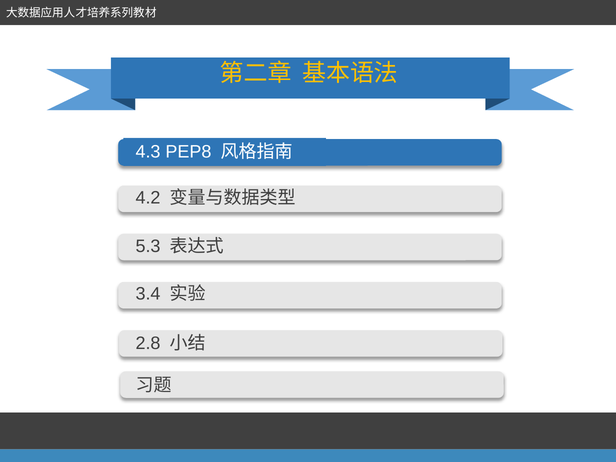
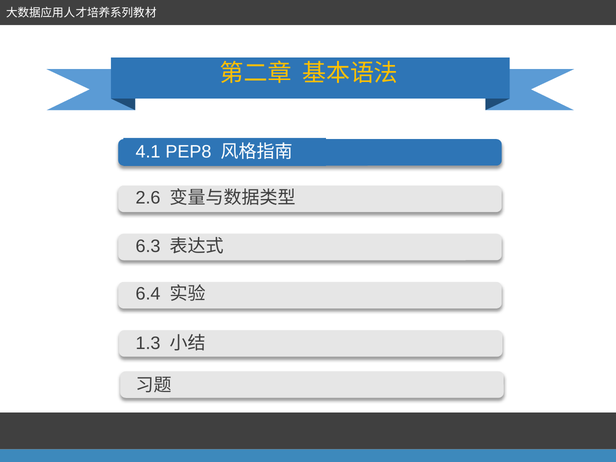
4.3: 4.3 -> 4.1 (148, 152)
4.2: 4.2 -> 2.6 (148, 198)
5.3: 5.3 -> 6.3 (148, 246)
3.4: 3.4 -> 6.4 (148, 294)
2.8: 2.8 -> 1.3 (148, 343)
